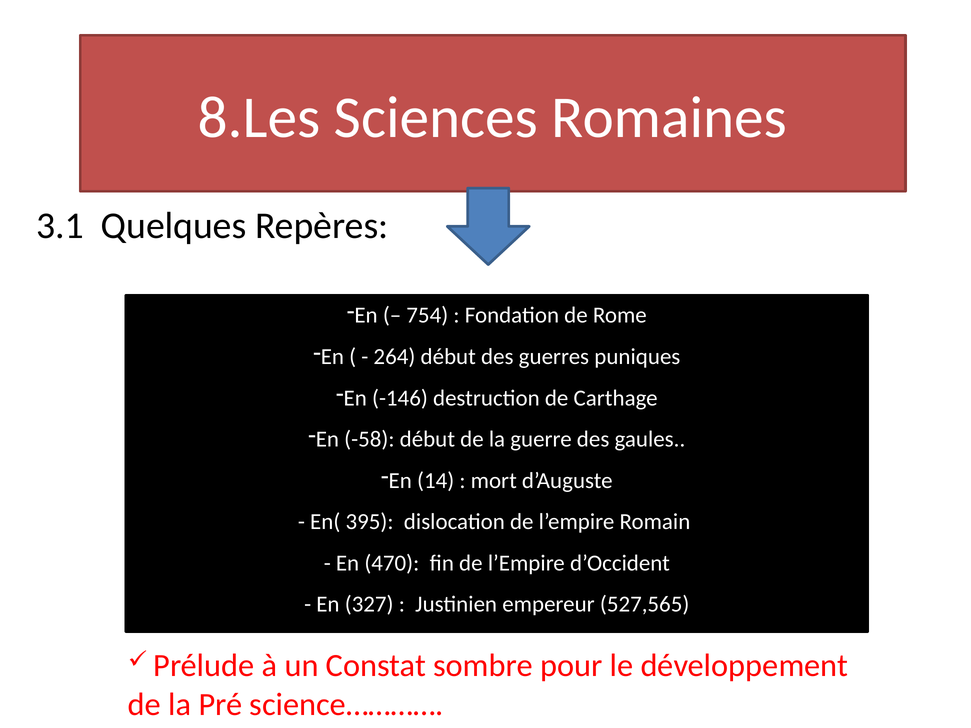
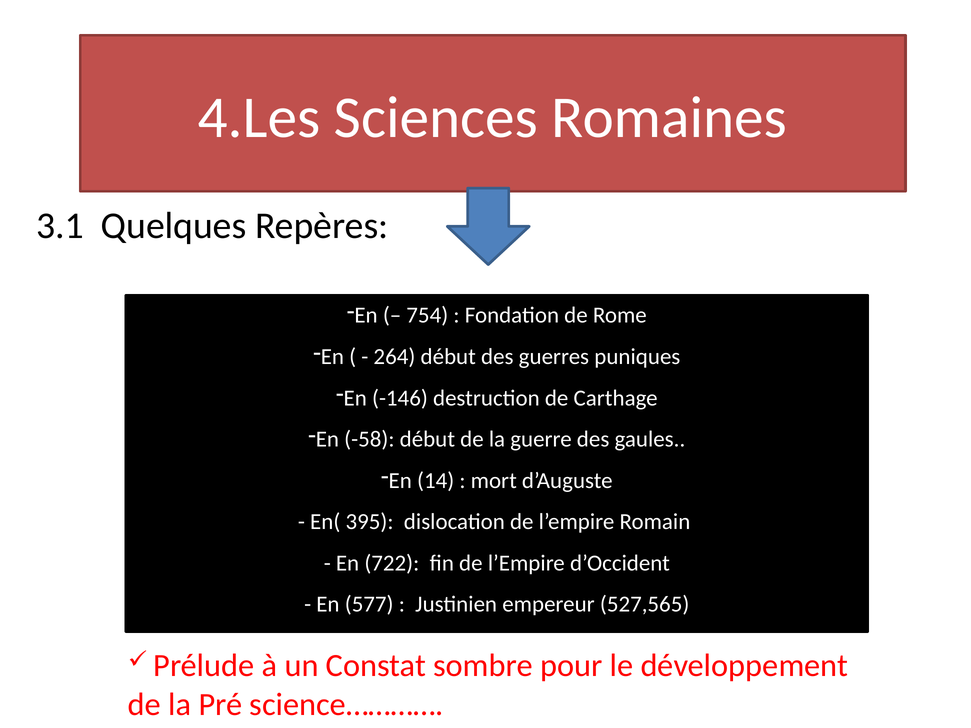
8.Les: 8.Les -> 4.Les (259, 118)
470: 470 -> 722 (392, 563)
327: 327 -> 577 (369, 605)
